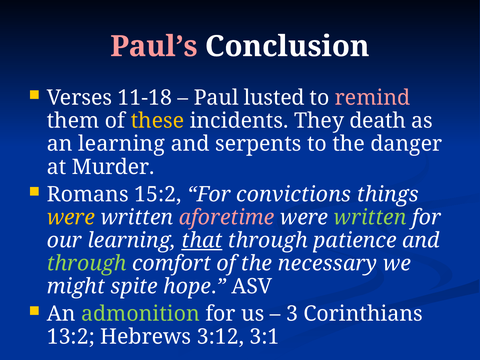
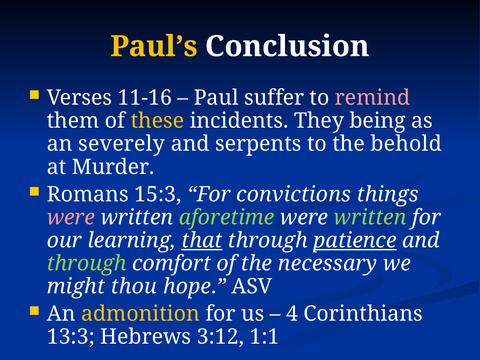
Paul’s colour: pink -> yellow (154, 46)
11-18: 11-18 -> 11-16 (145, 98)
lusted: lusted -> suffer (274, 98)
death: death -> being (378, 121)
an learning: learning -> severely (122, 144)
danger: danger -> behold (406, 144)
15:2: 15:2 -> 15:3 (158, 194)
were colour: yellow -> pink (71, 217)
aforetime colour: pink -> light green (227, 217)
patience underline: none -> present (355, 240)
spite: spite -> thou (134, 287)
admonition colour: light green -> yellow (140, 314)
3: 3 -> 4 (292, 314)
13:2: 13:2 -> 13:3 (71, 337)
3:1: 3:1 -> 1:1 (265, 337)
